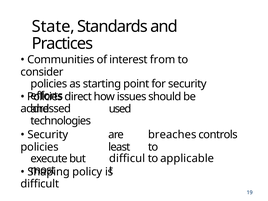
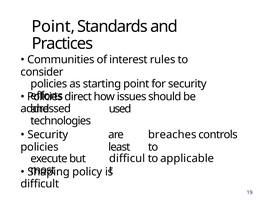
State: State -> Point (53, 26)
from: from -> rules (163, 60)
